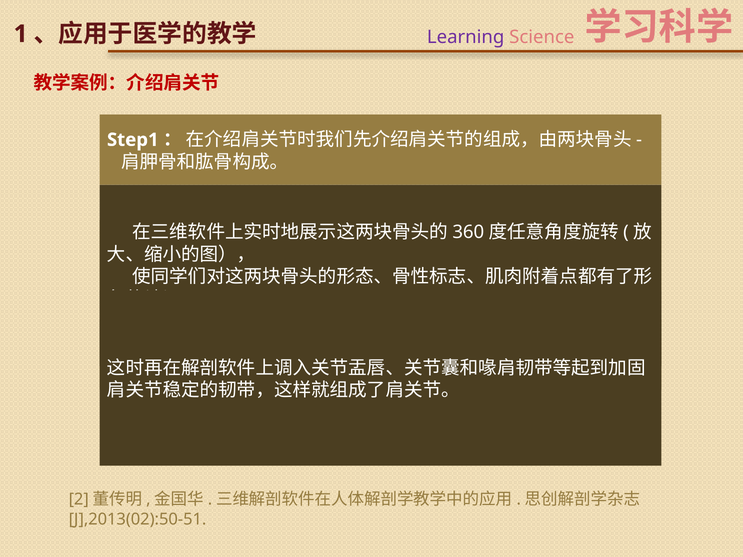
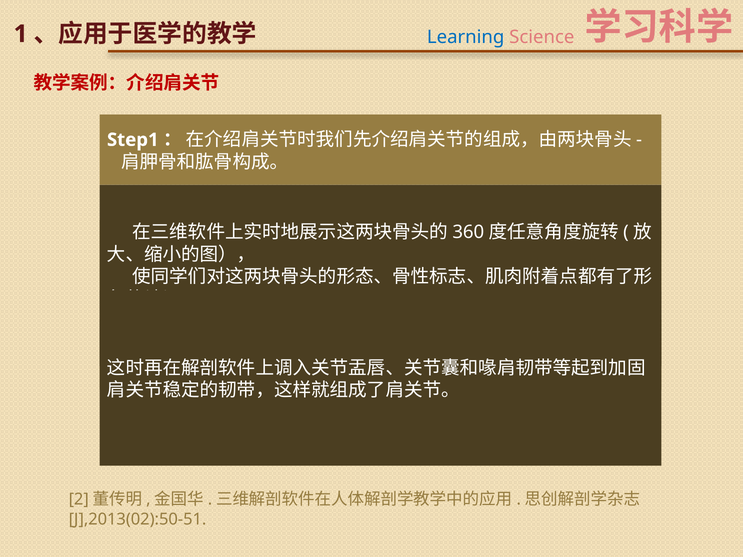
Learning colour: purple -> blue (466, 37)
